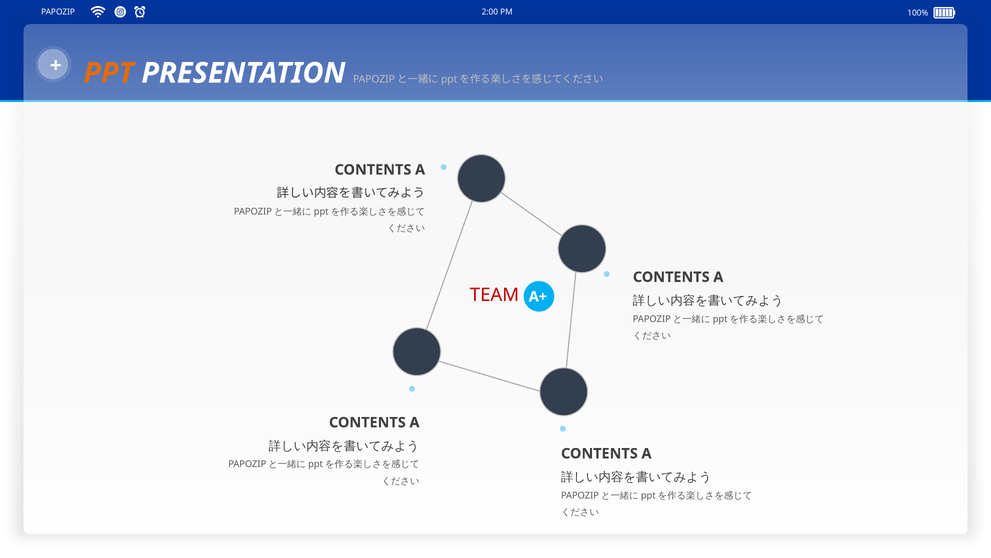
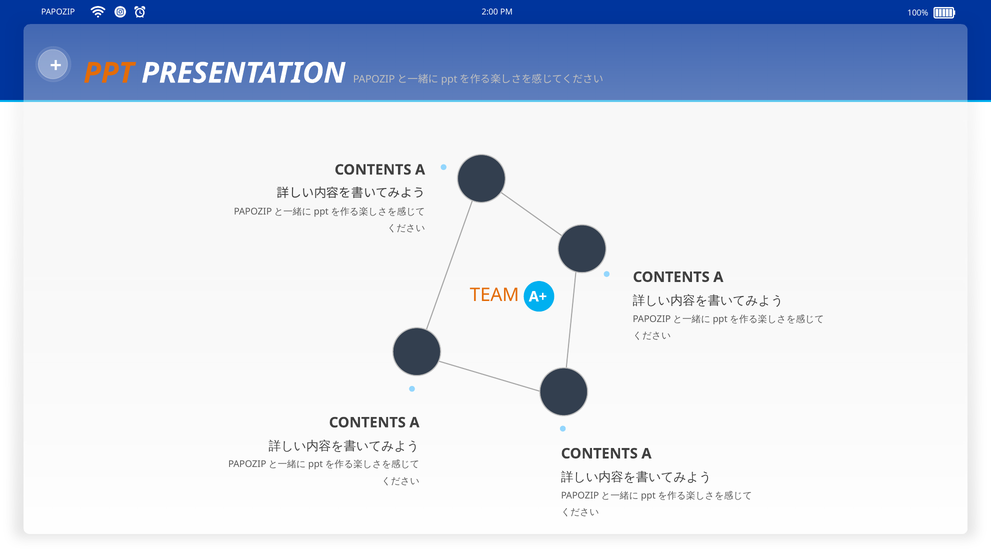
TEAM colour: red -> orange (494, 295)
